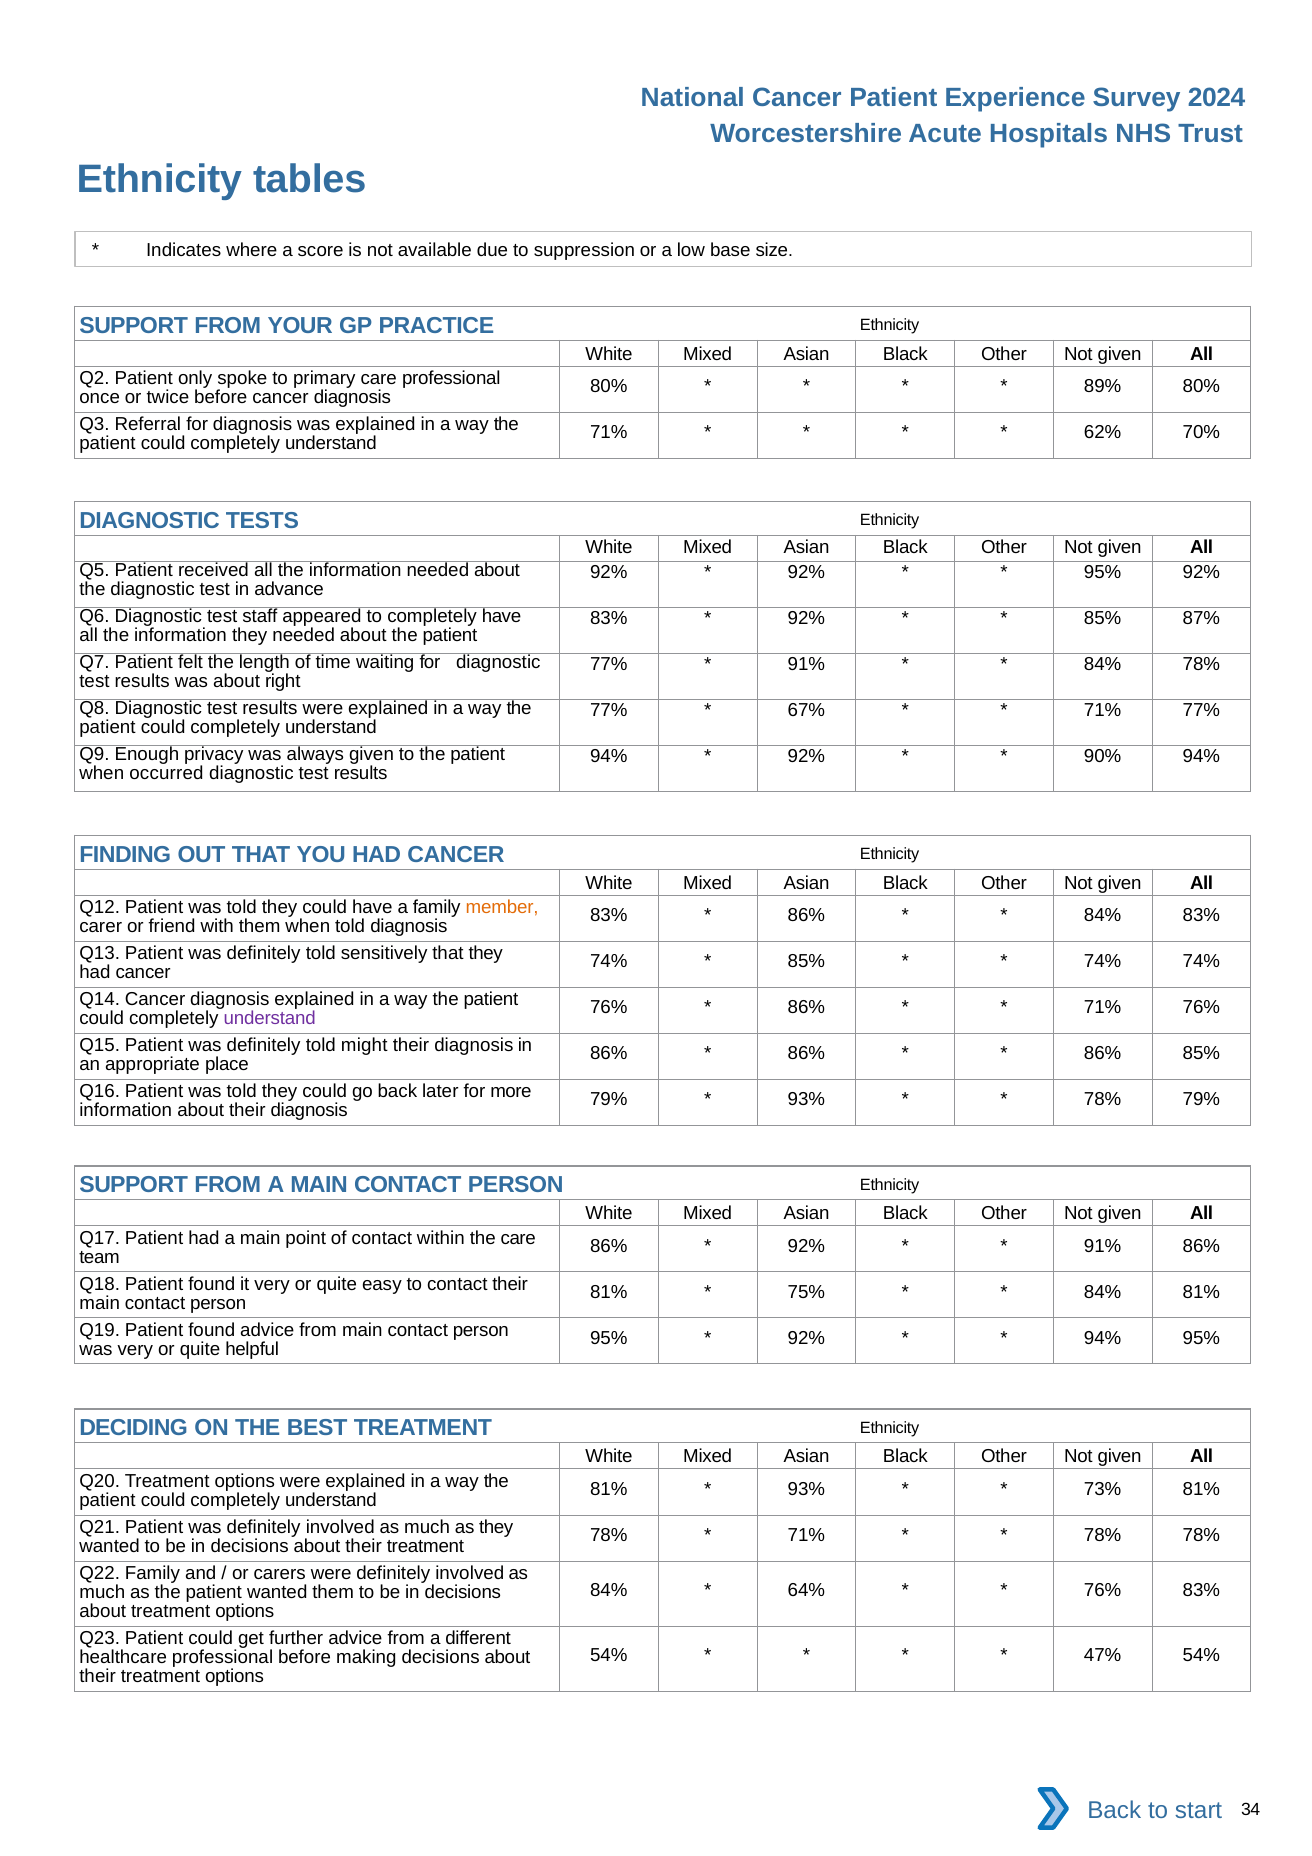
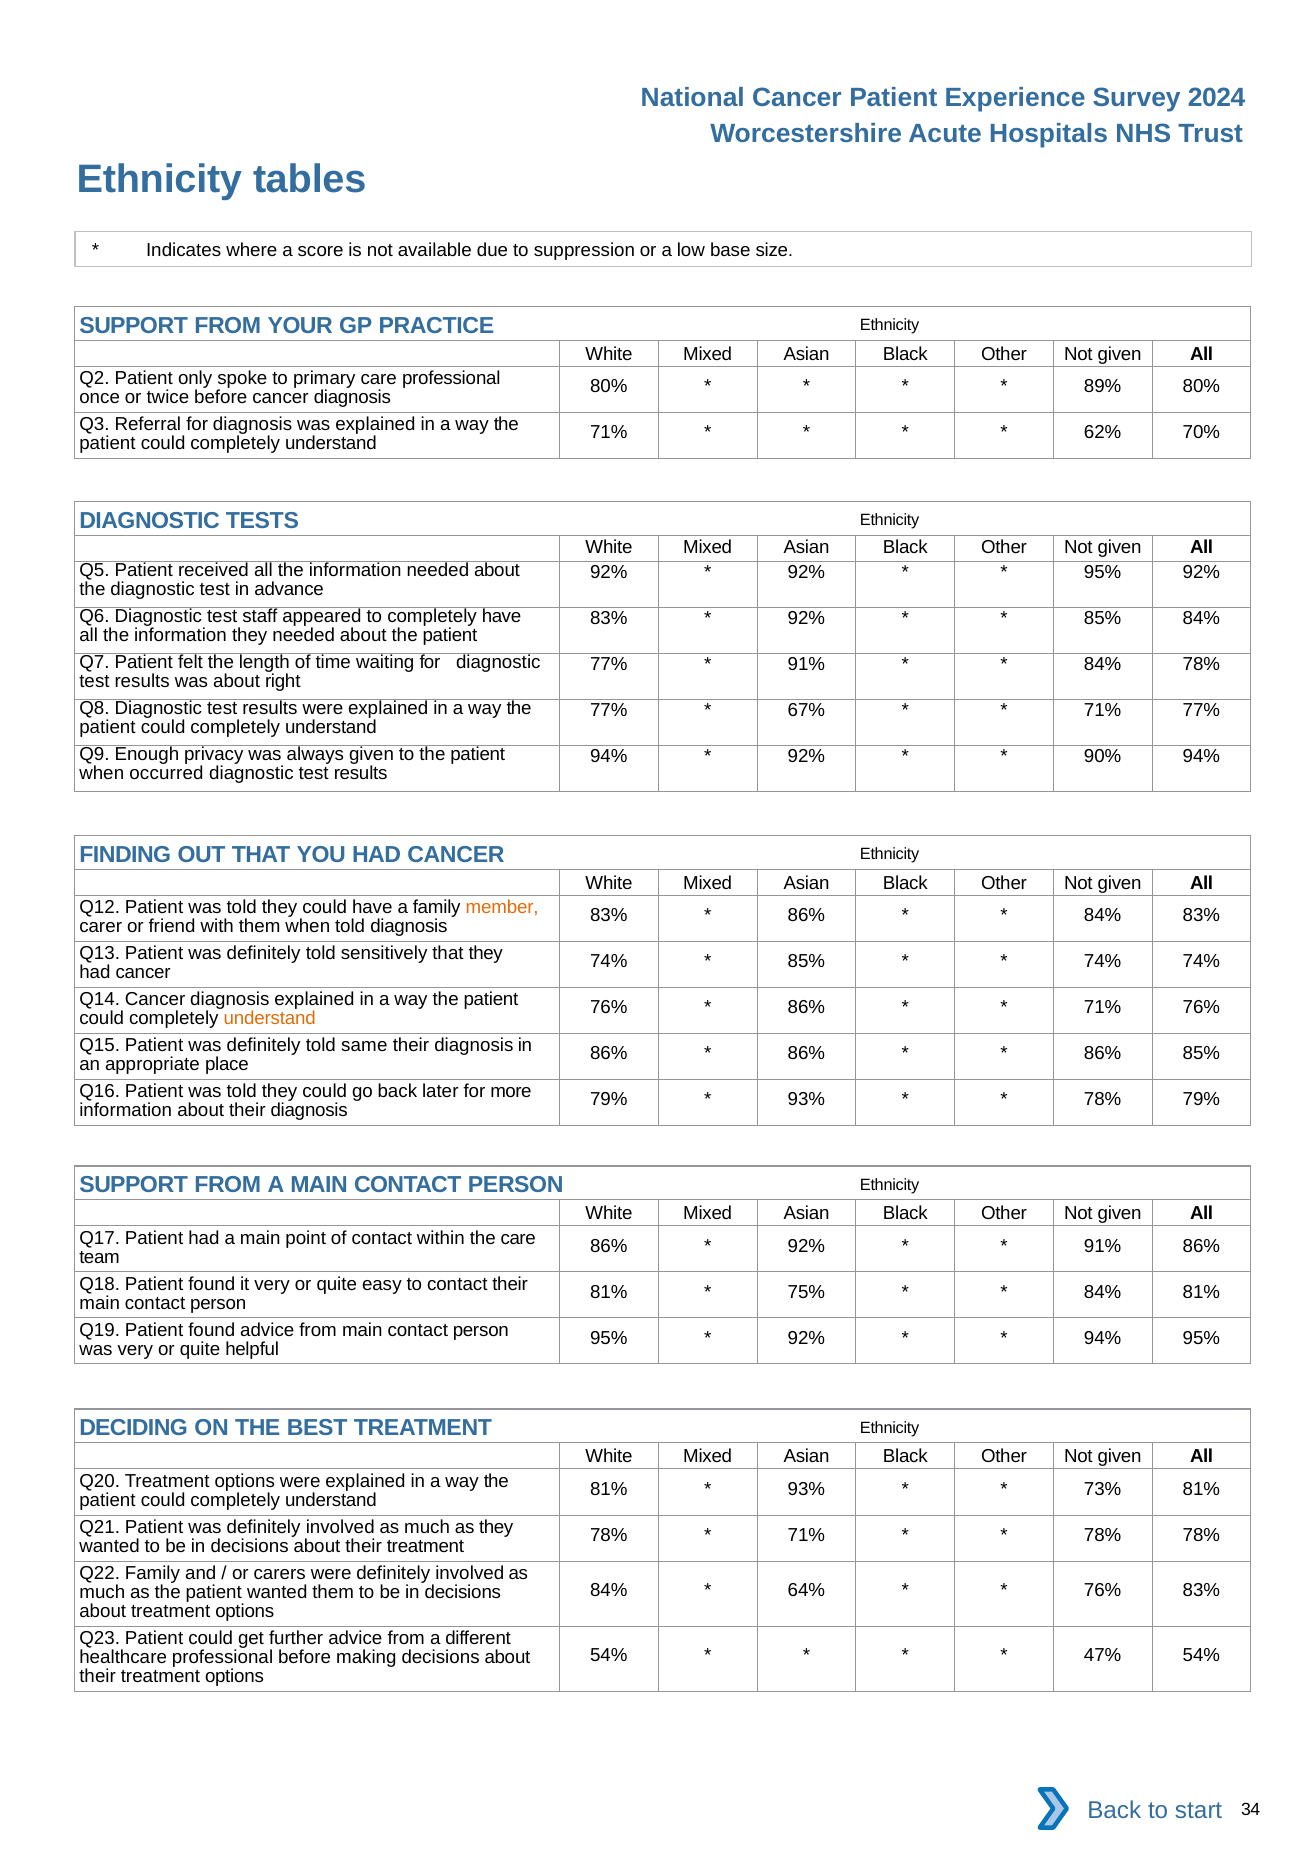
85% 87%: 87% -> 84% (1201, 618)
understand colour: purple -> orange (270, 1019)
might: might -> same (364, 1046)
